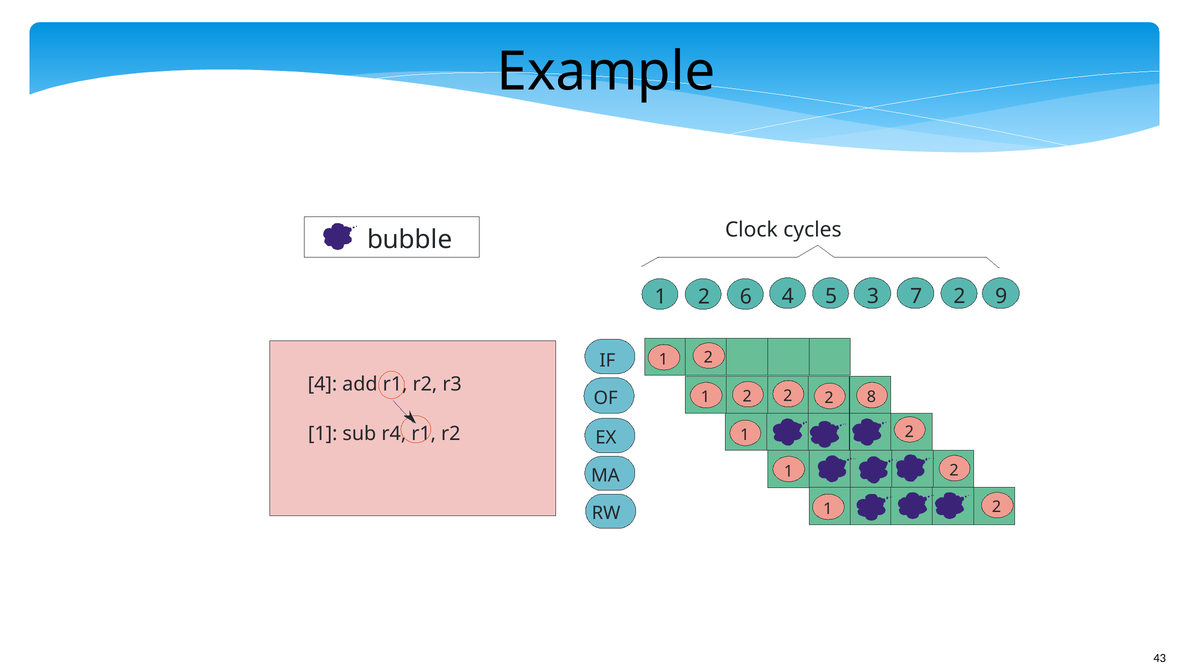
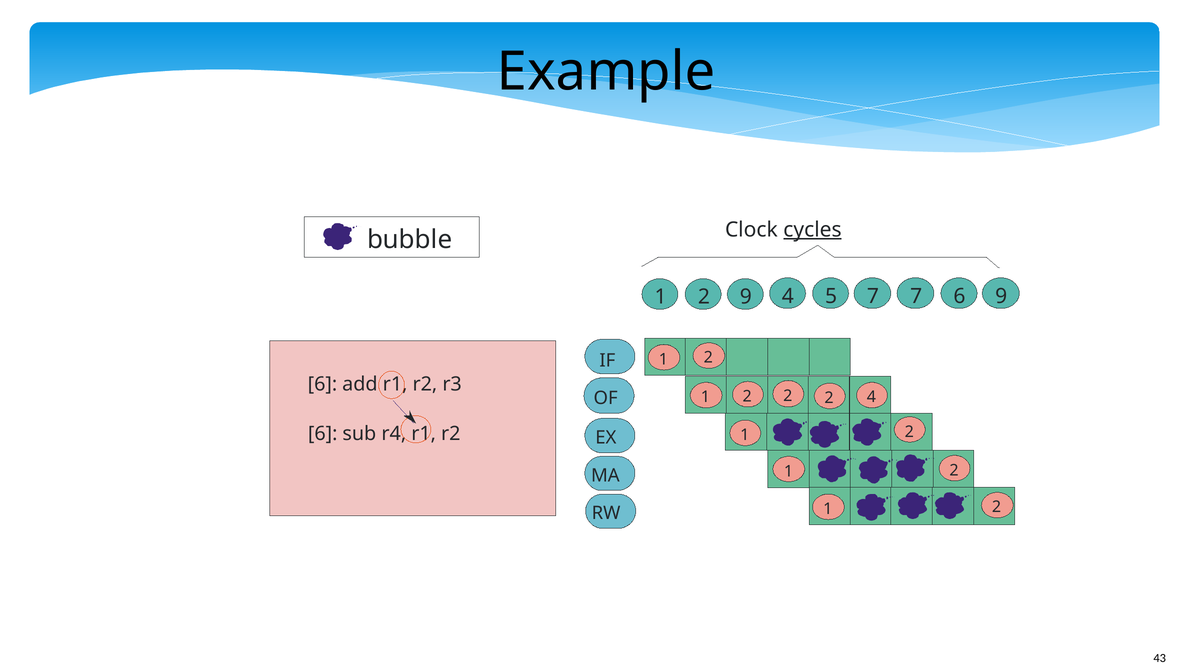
cycles underline: none -> present (812, 230)
2 6: 6 -> 9 (746, 297)
5 3: 3 -> 7 (873, 296)
7 2: 2 -> 6 (959, 296)
4: 4 -> 6 (322, 384)
2 8: 8 -> 4 (871, 397)
1: 1 -> 6 (323, 434)
